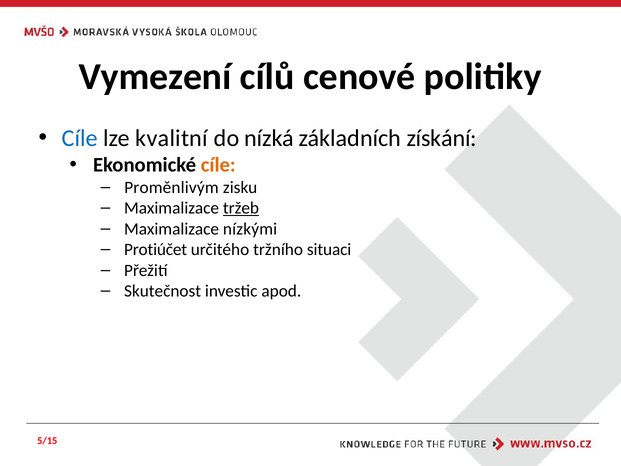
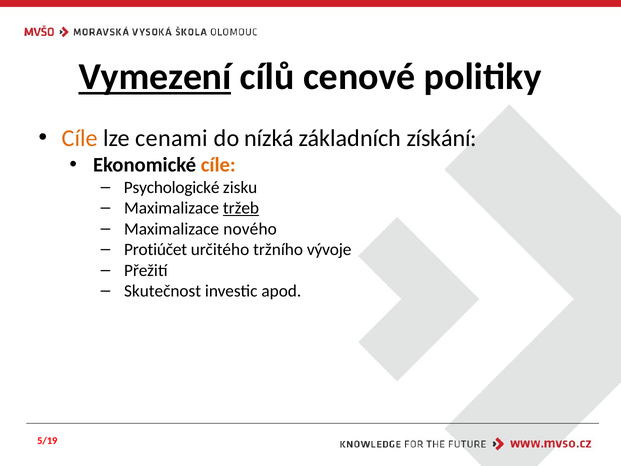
Vymezení underline: none -> present (155, 77)
Cíle colour: blue -> orange (80, 138)
kvalitní: kvalitní -> cenami (172, 138)
Proměnlivým: Proměnlivým -> Psychologické (172, 187)
nízkými: nízkými -> nového (250, 229)
situaci: situaci -> vývoje (329, 250)
5/15: 5/15 -> 5/19 (47, 441)
